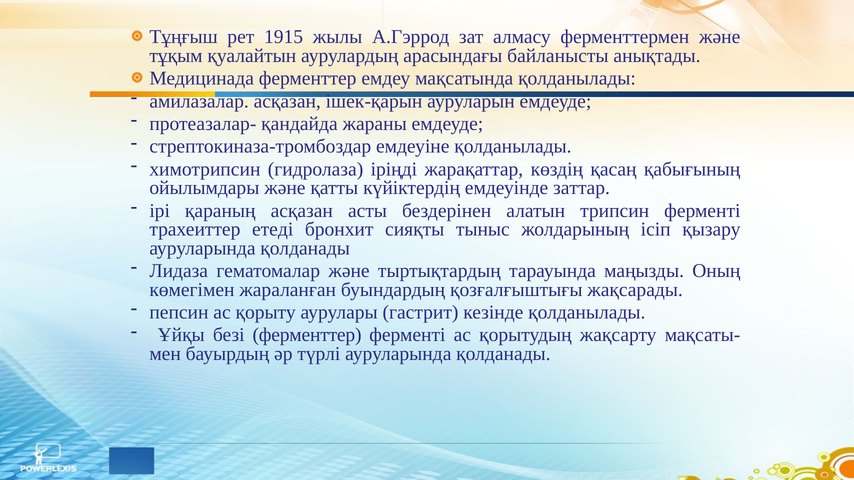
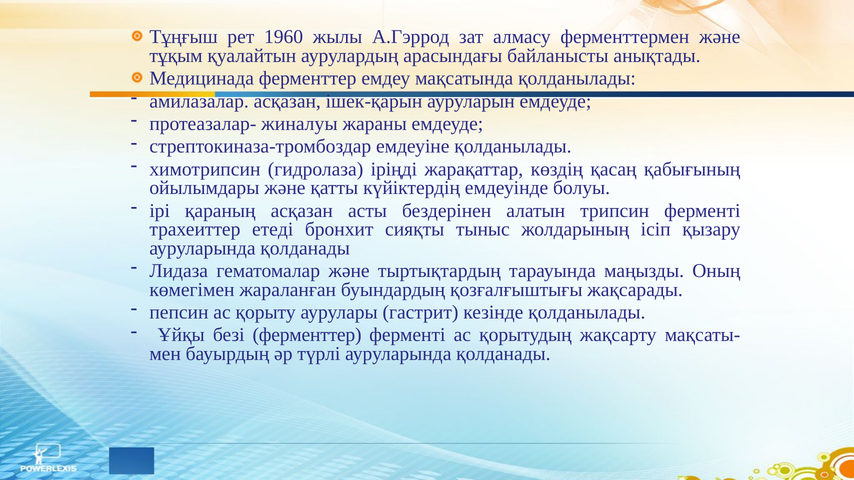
1915: 1915 -> 1960 (284, 37)
қандайда: қандайда -> жиналуы (299, 124)
заттар: заттар -> болуы (582, 188)
